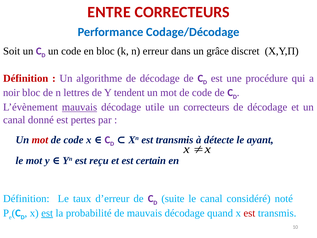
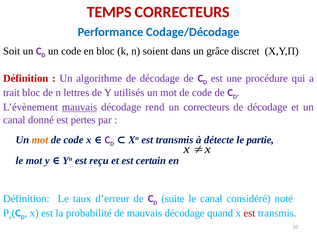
ENTRE: ENTRE -> TEMPS (109, 12)
erreur: erreur -> soient (156, 51)
noir: noir -> trait (11, 93)
tendent: tendent -> utilisés (129, 93)
utile: utile -> rend (155, 107)
mot colour: red -> orange (40, 140)
ayant: ayant -> partie (260, 140)
est underline: present -> none (47, 213)
